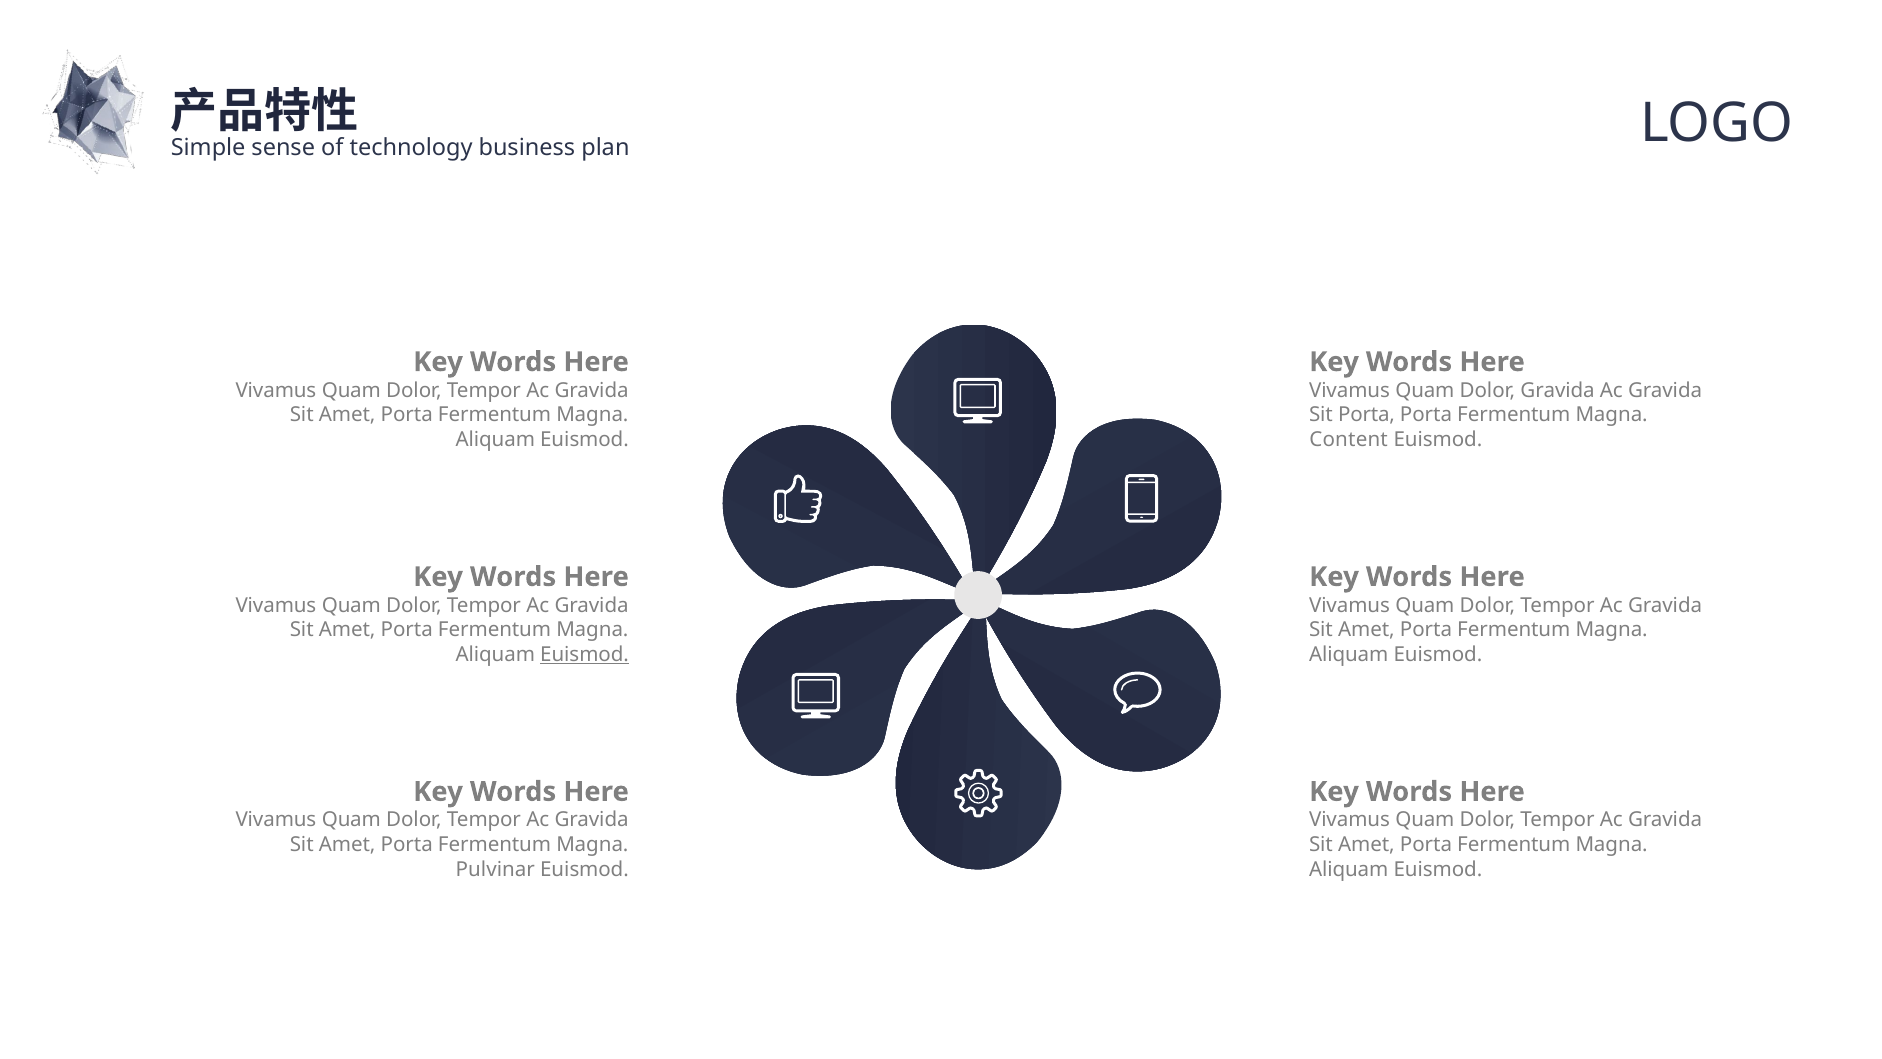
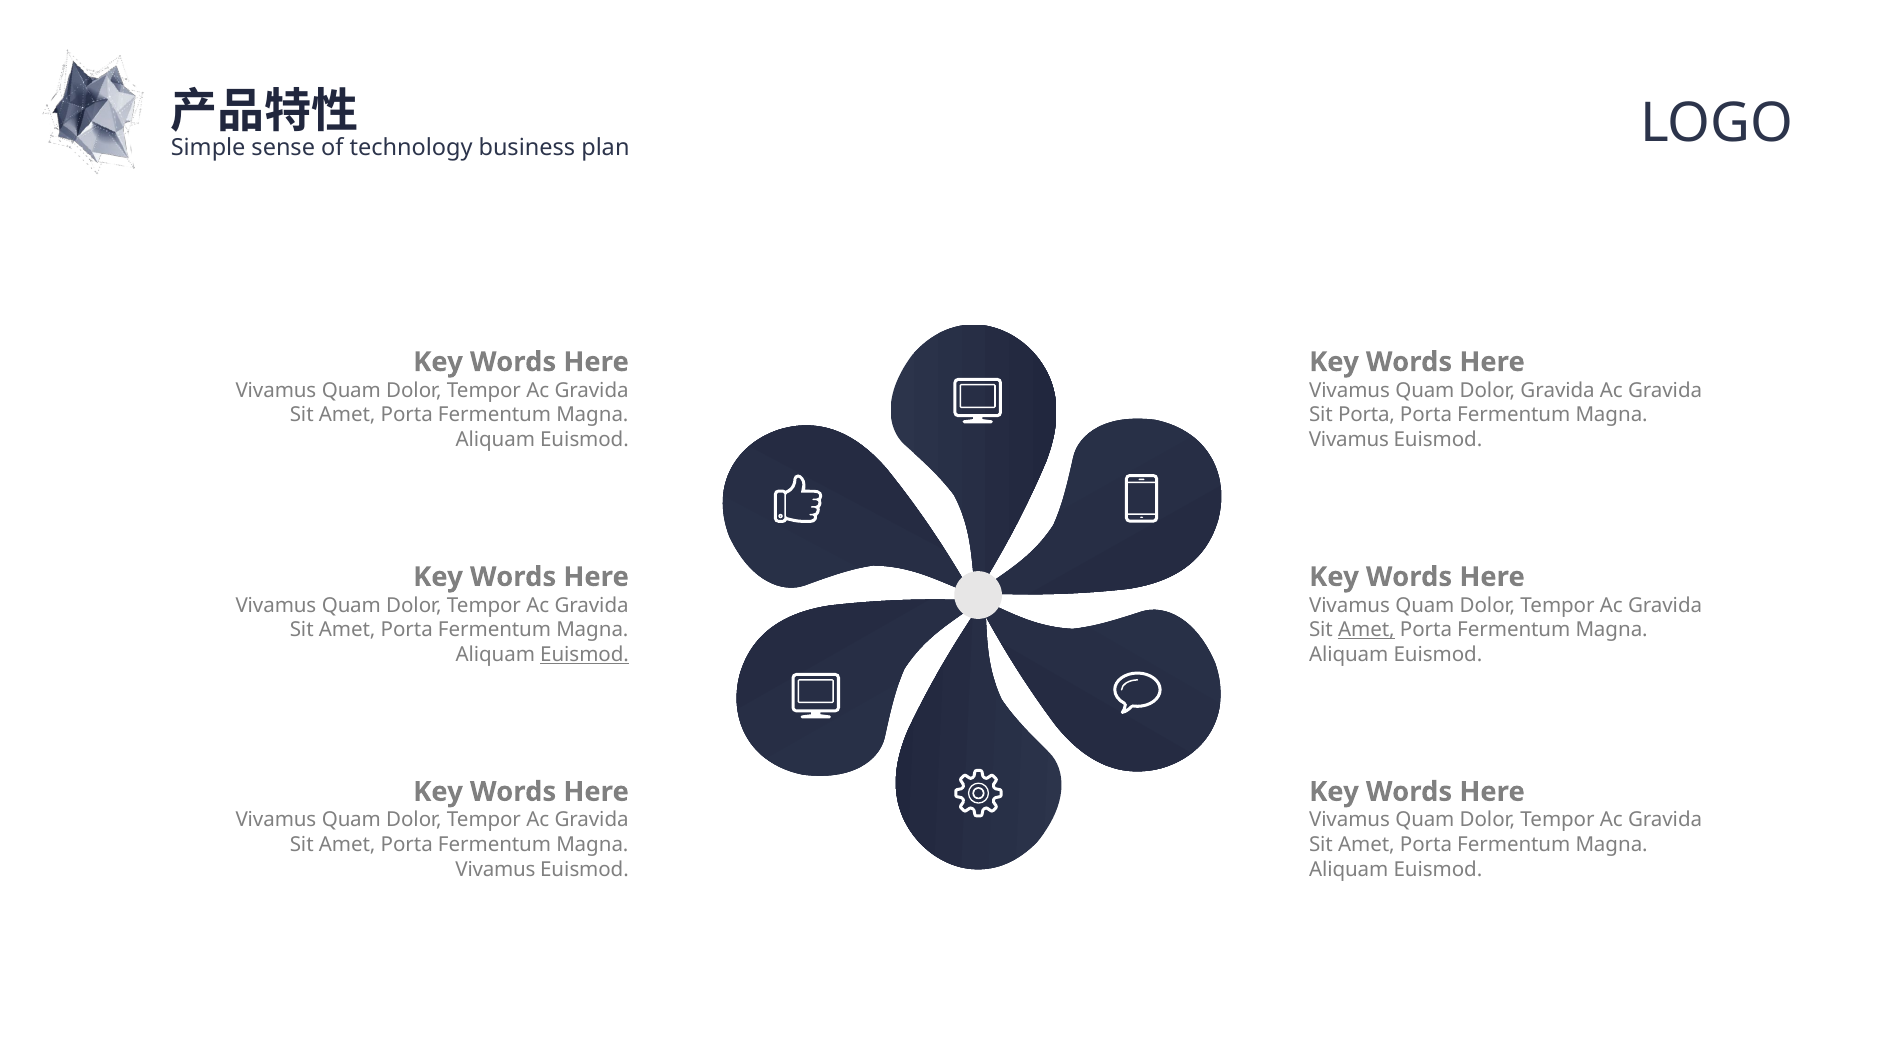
Content: Content -> Vivamus (1349, 440)
Amet underline: none -> present (1366, 630)
Pulvinar: Pulvinar -> Vivamus (495, 869)
